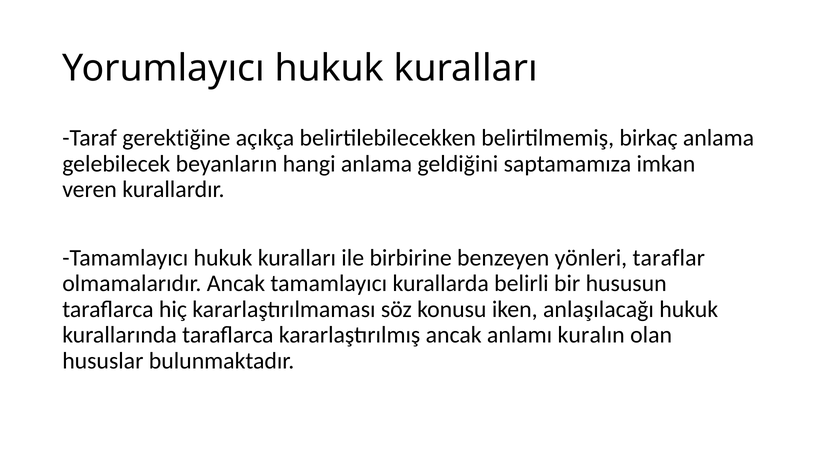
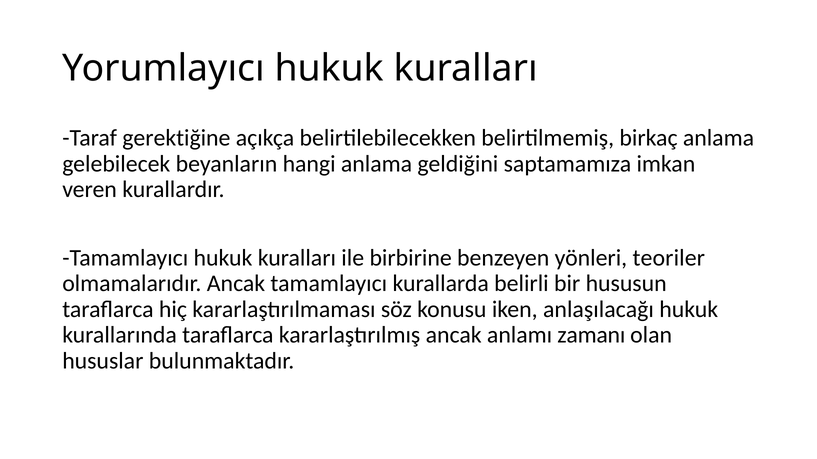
taraflar: taraflar -> teoriler (669, 258)
kuralın: kuralın -> zamanı (591, 335)
